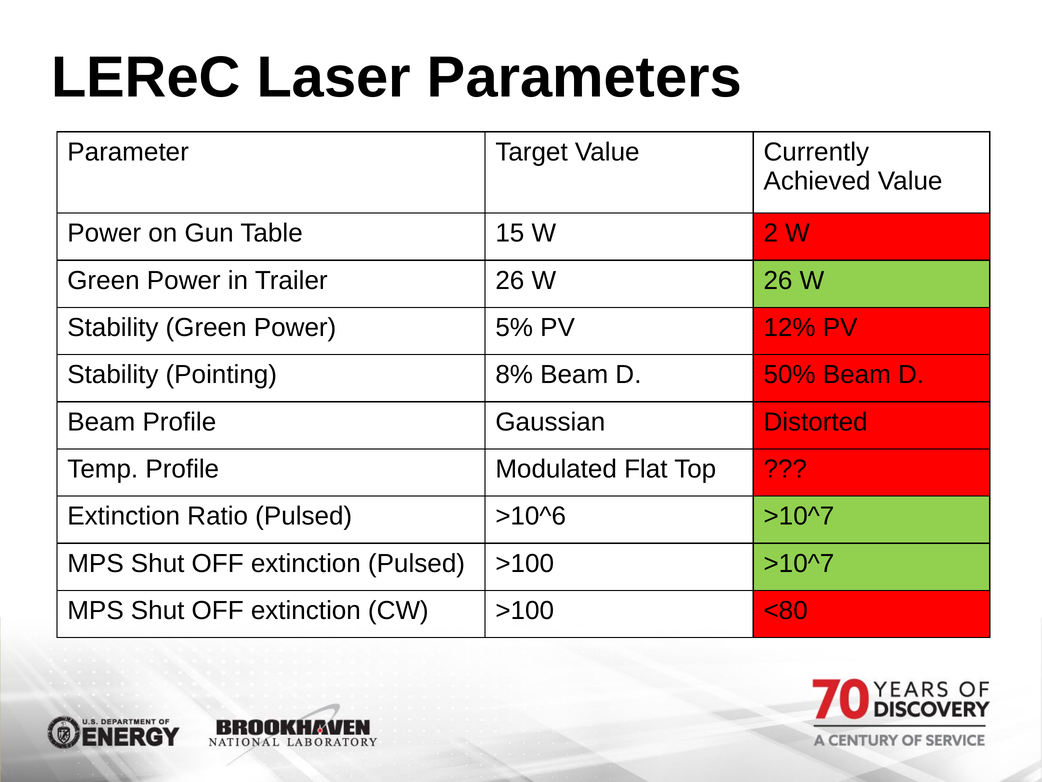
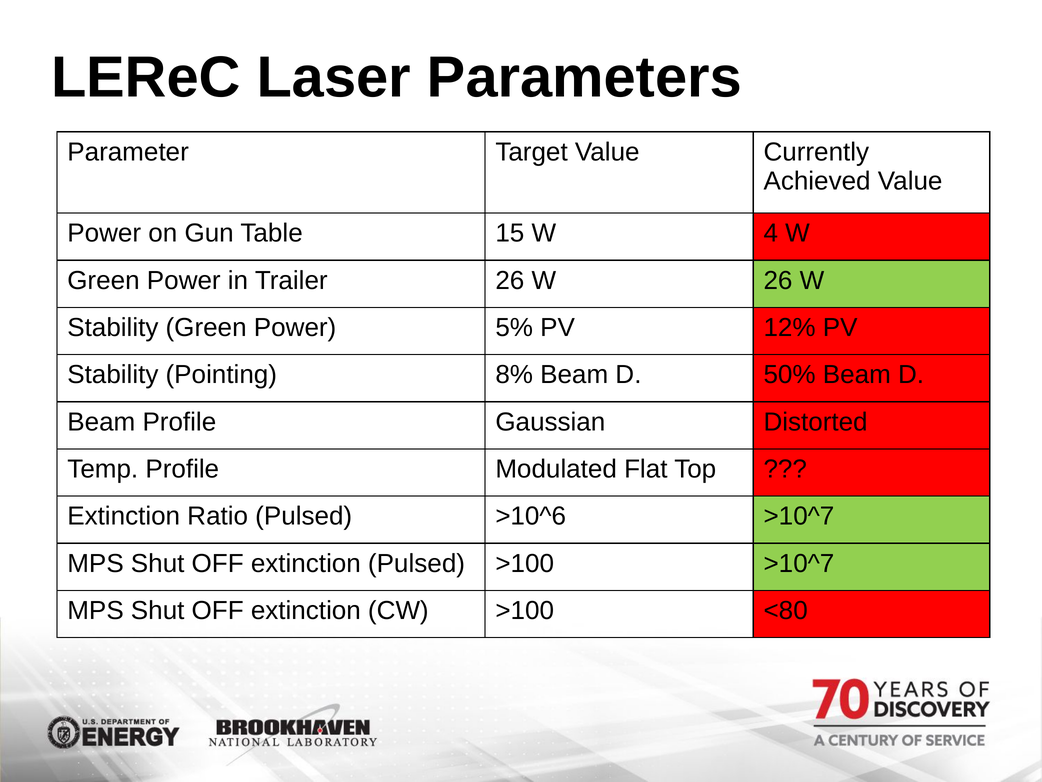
2: 2 -> 4 (771, 233)
